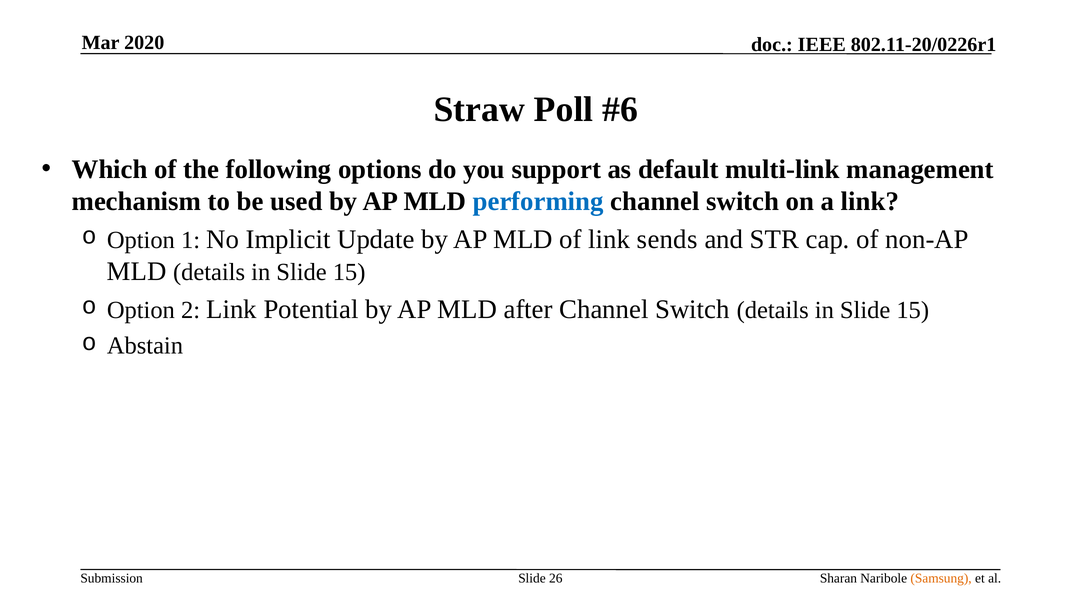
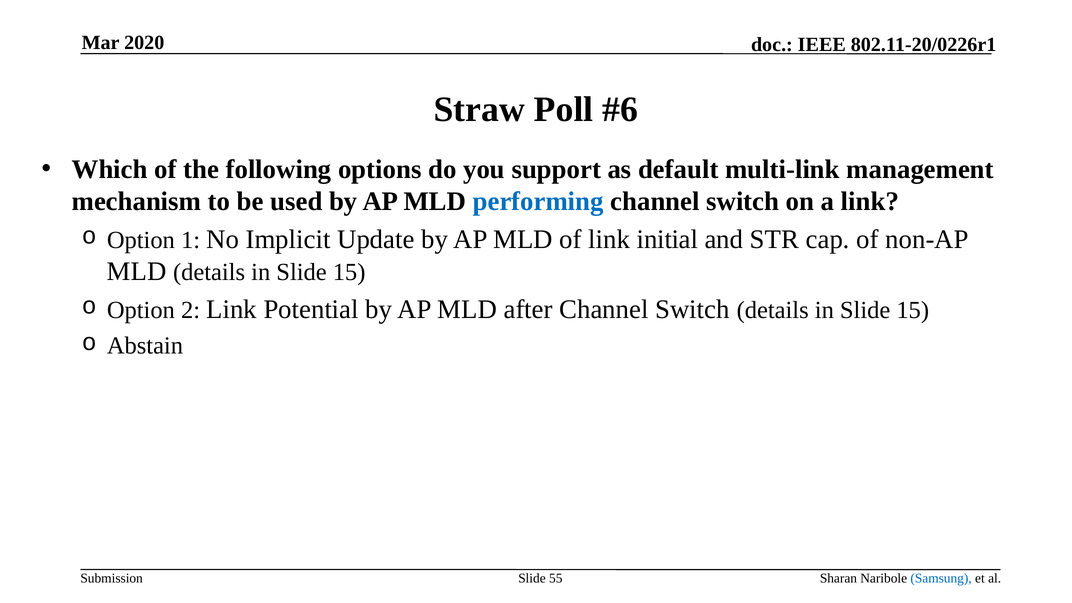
sends: sends -> initial (667, 239)
26: 26 -> 55 (556, 578)
Samsung colour: orange -> blue (941, 578)
